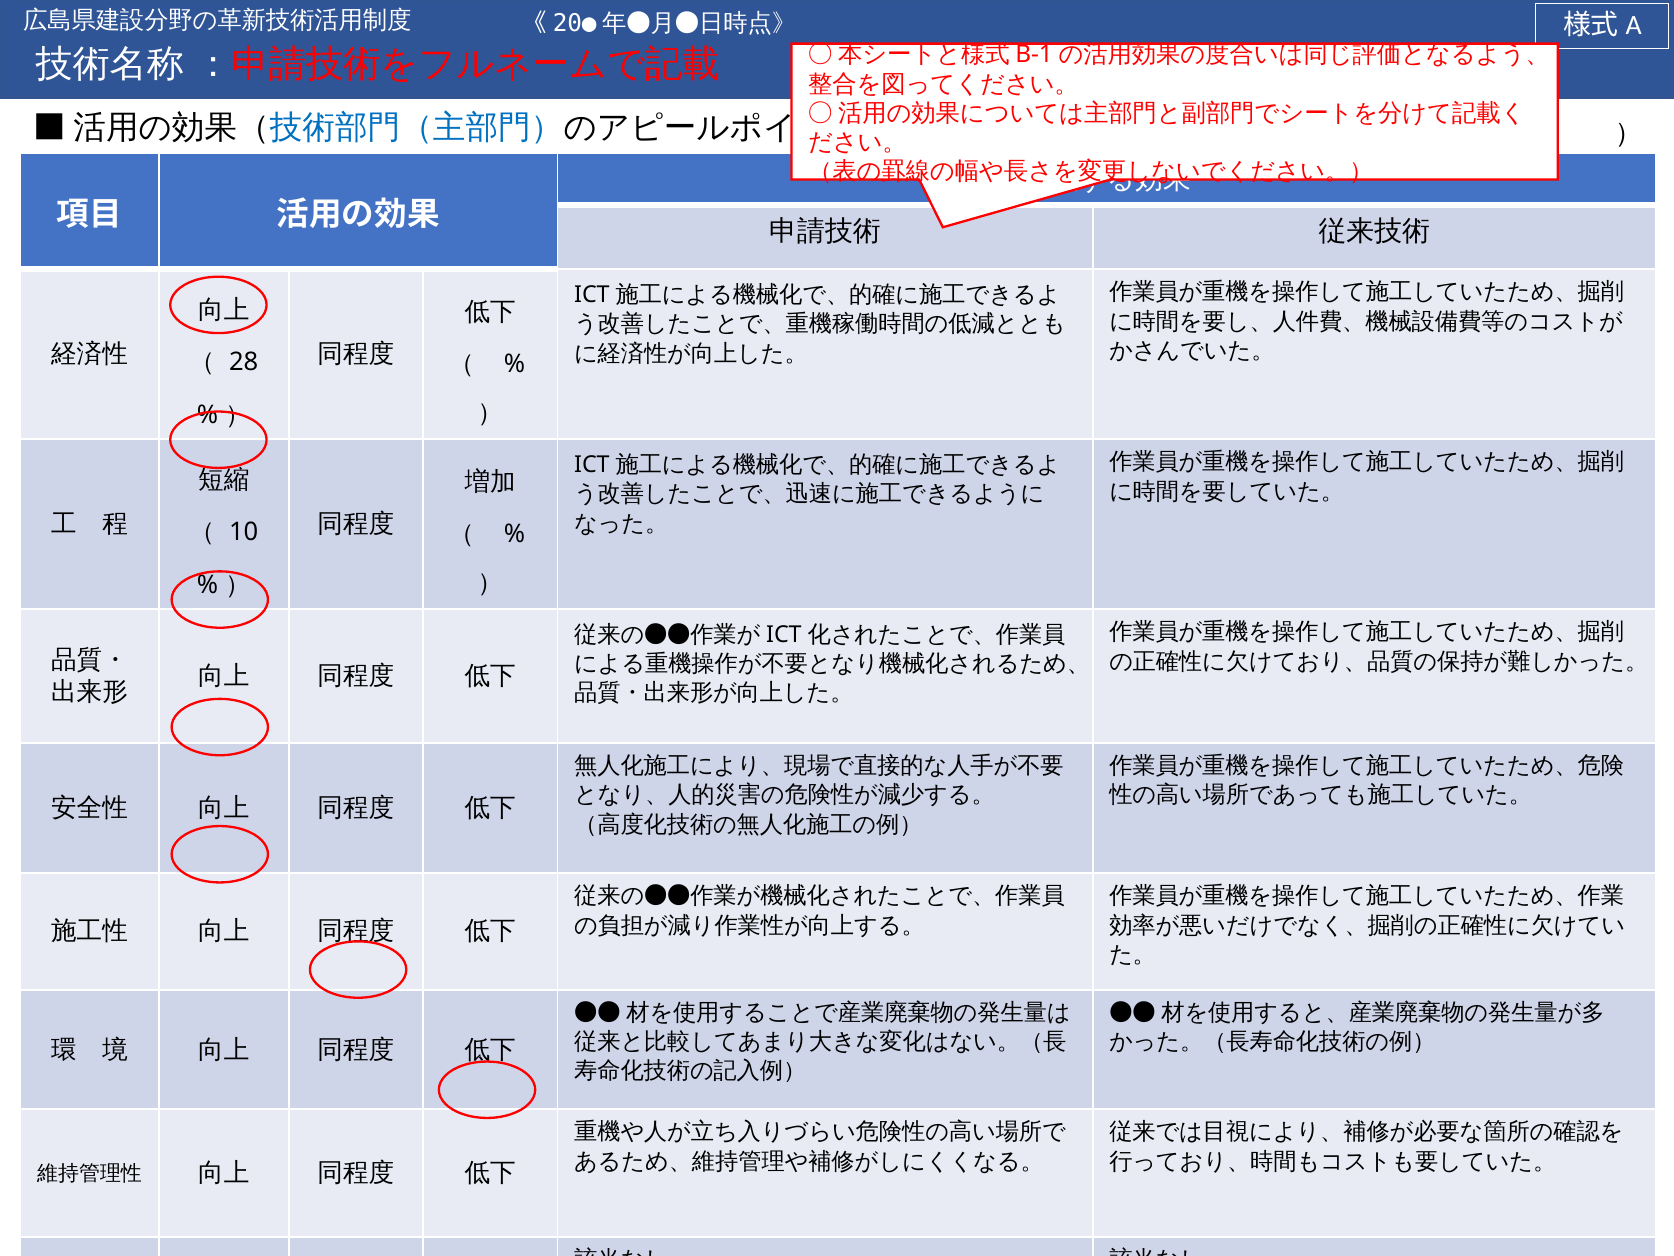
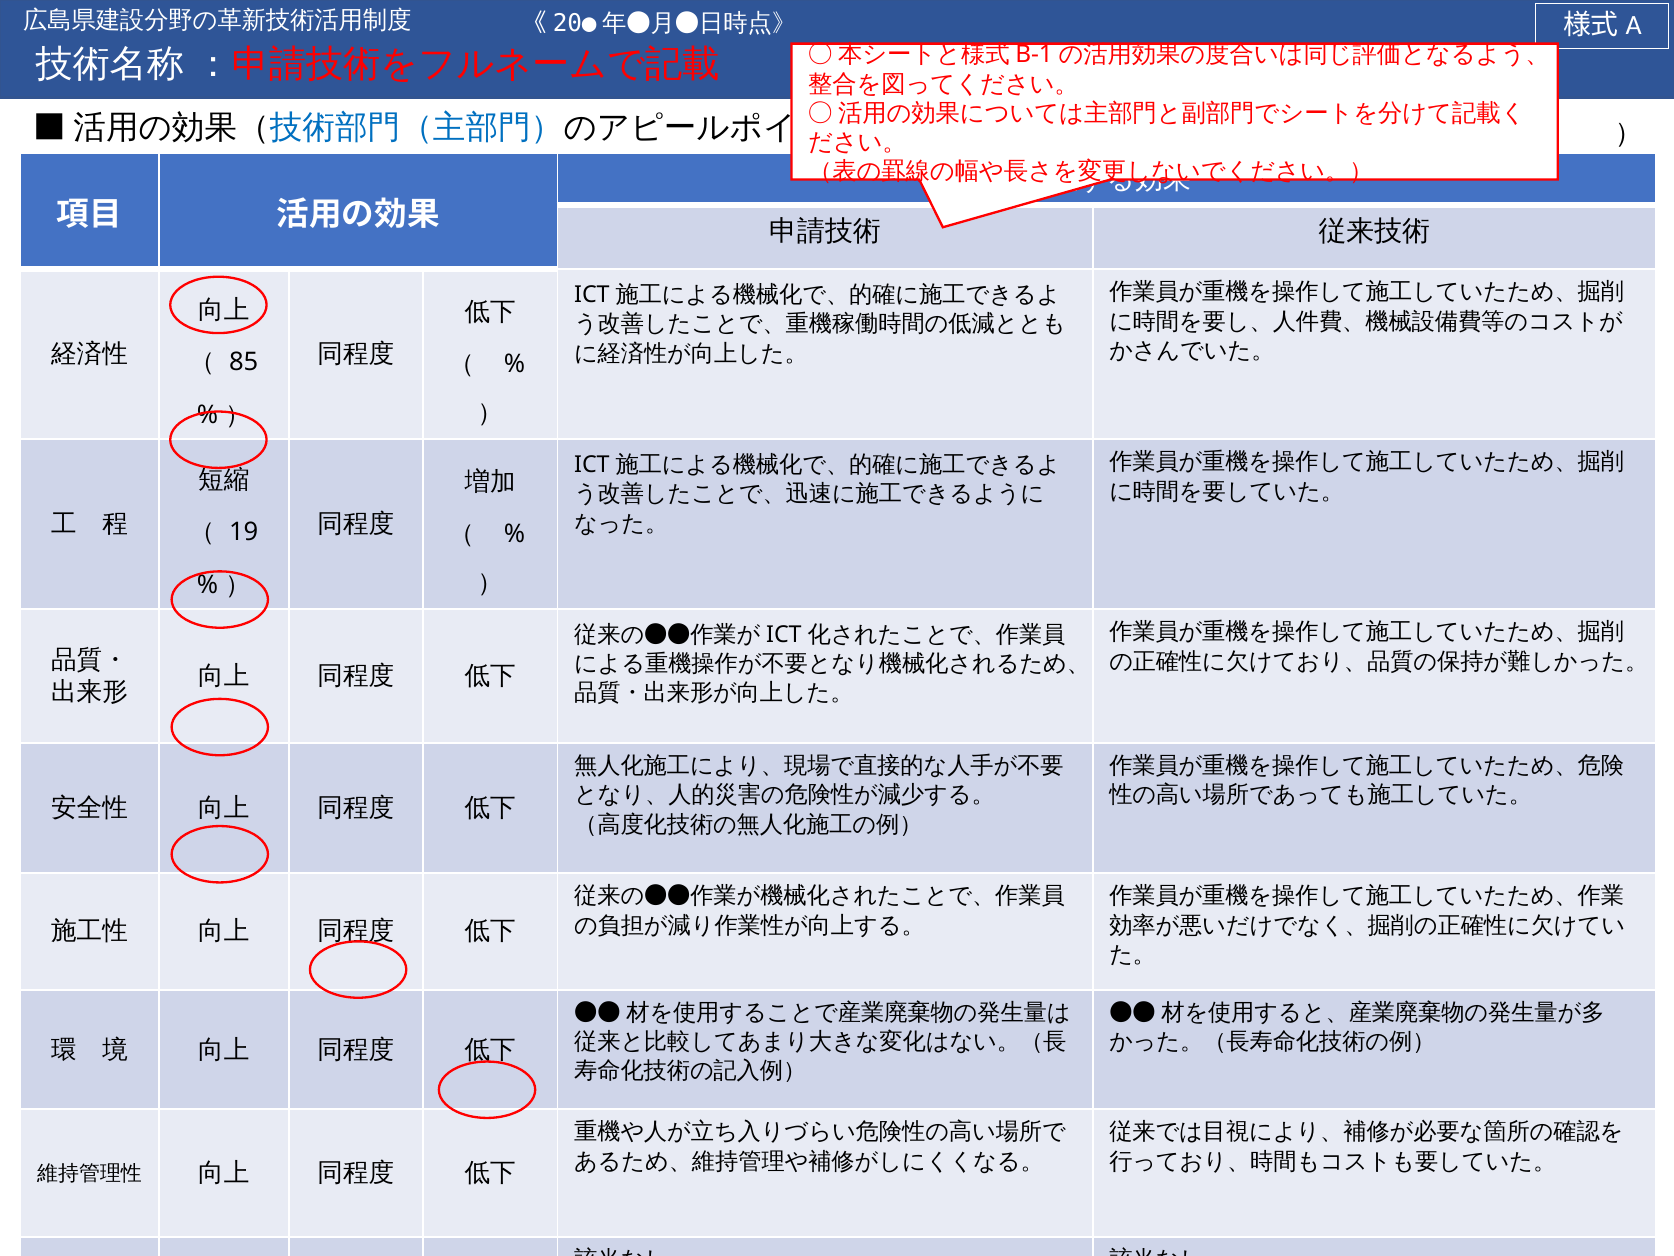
28: 28 -> 85 (244, 362)
10: 10 -> 19 (244, 532)
